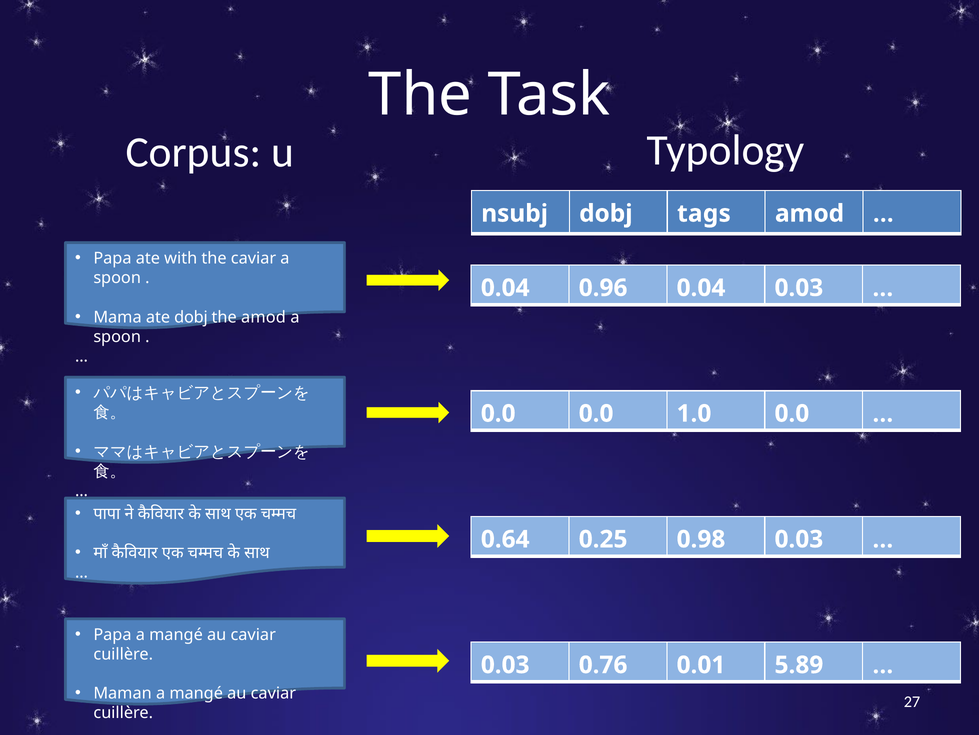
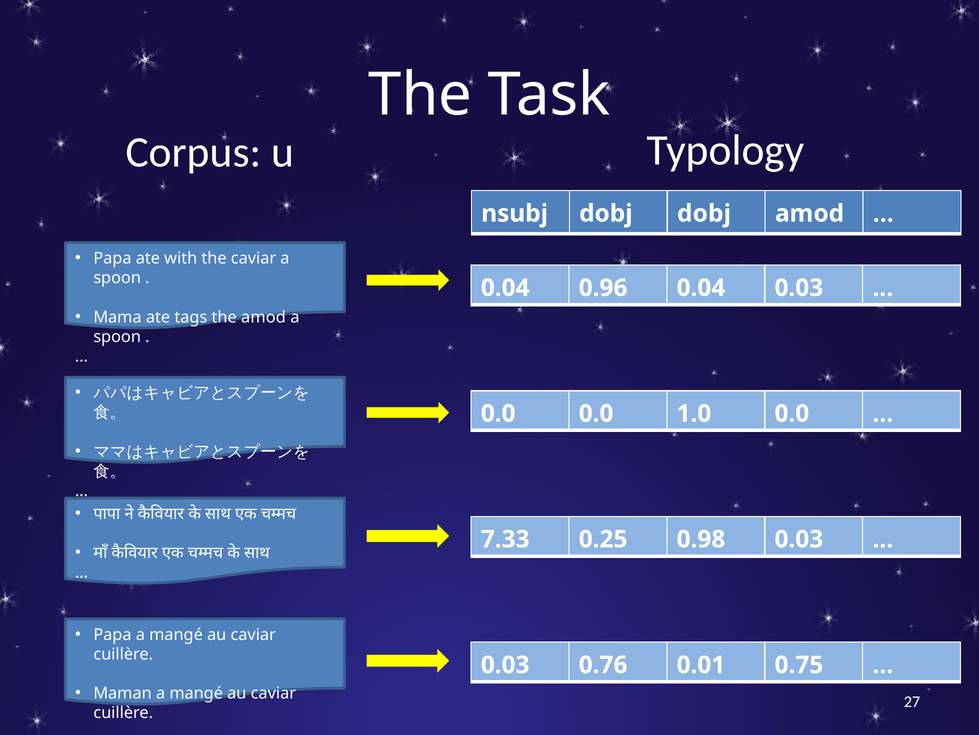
dobj tags: tags -> dobj (704, 213)
ate dobj: dobj -> tags (191, 317)
0.64: 0.64 -> 7.33 (505, 539)
5.89: 5.89 -> 0.75 (799, 664)
